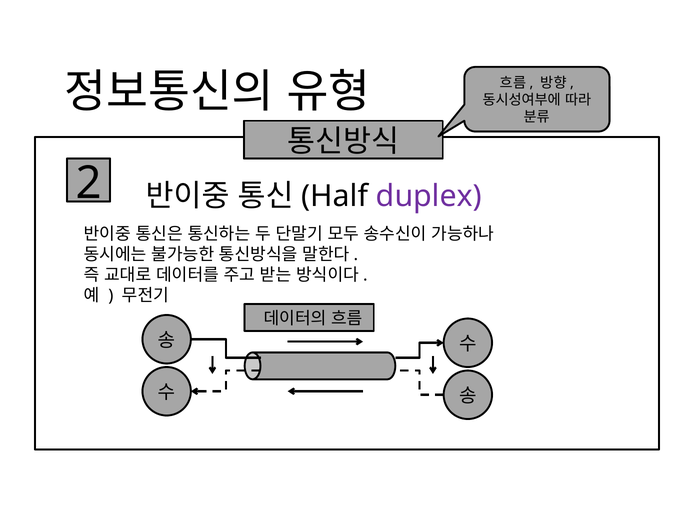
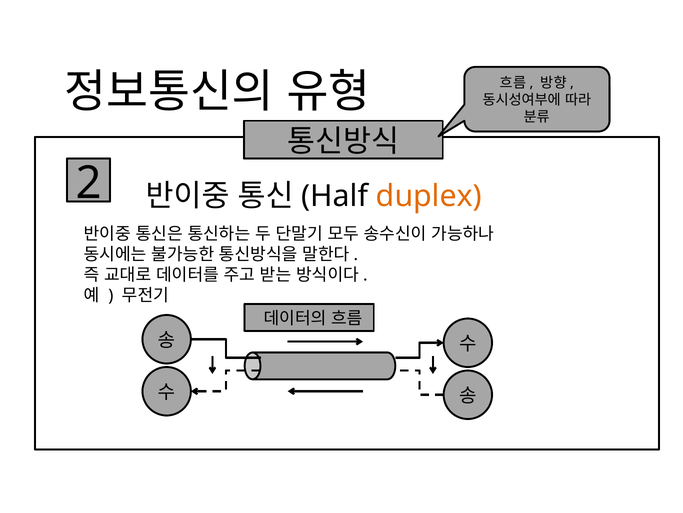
duplex colour: purple -> orange (429, 196)
